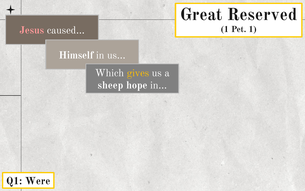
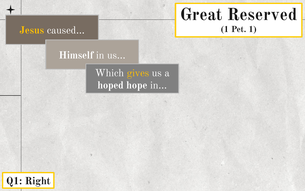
Jesus colour: pink -> yellow (32, 30)
sheep: sheep -> hoped (111, 85)
Were: Were -> Right (38, 181)
